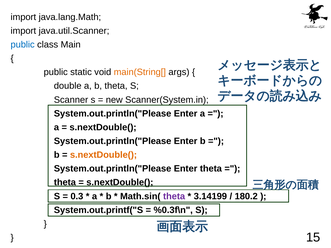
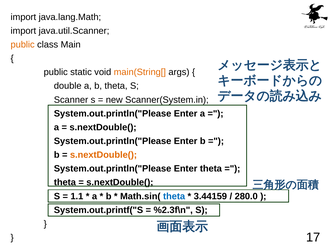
public colour: blue -> orange (23, 45)
0.3: 0.3 -> 1.1 (77, 196)
theta colour: purple -> blue (174, 196)
3.14199: 3.14199 -> 3.44159 (210, 196)
180.2: 180.2 -> 280.0 (246, 196)
%0.3f\n: %0.3f\n -> %2.3f\n (173, 210)
15: 15 -> 17 (313, 238)
